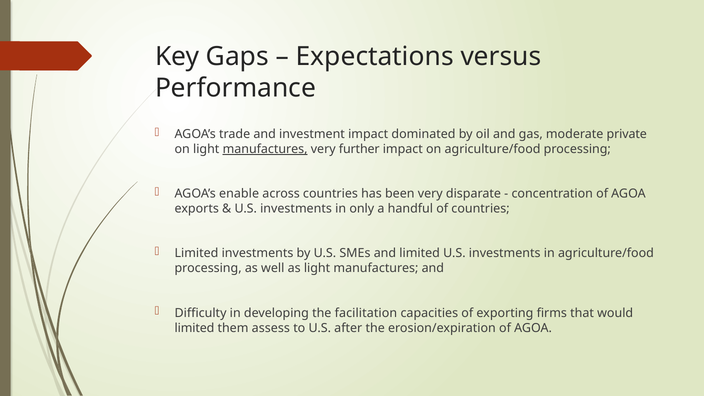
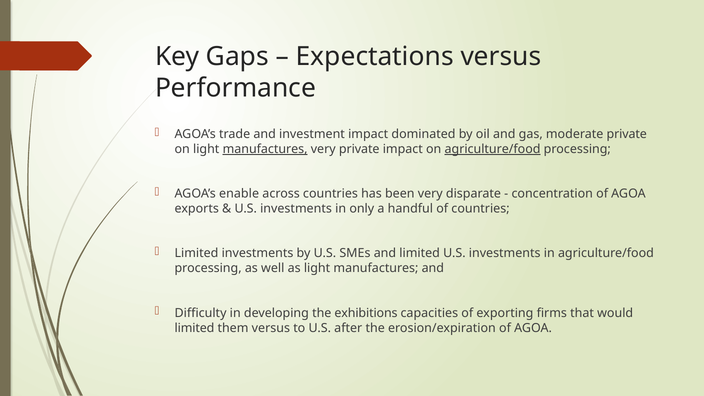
very further: further -> private (359, 149)
agriculture/food underline: none -> present (493, 149)
facilitation: facilitation -> exhibitions (366, 313)
them assess: assess -> versus (271, 328)
